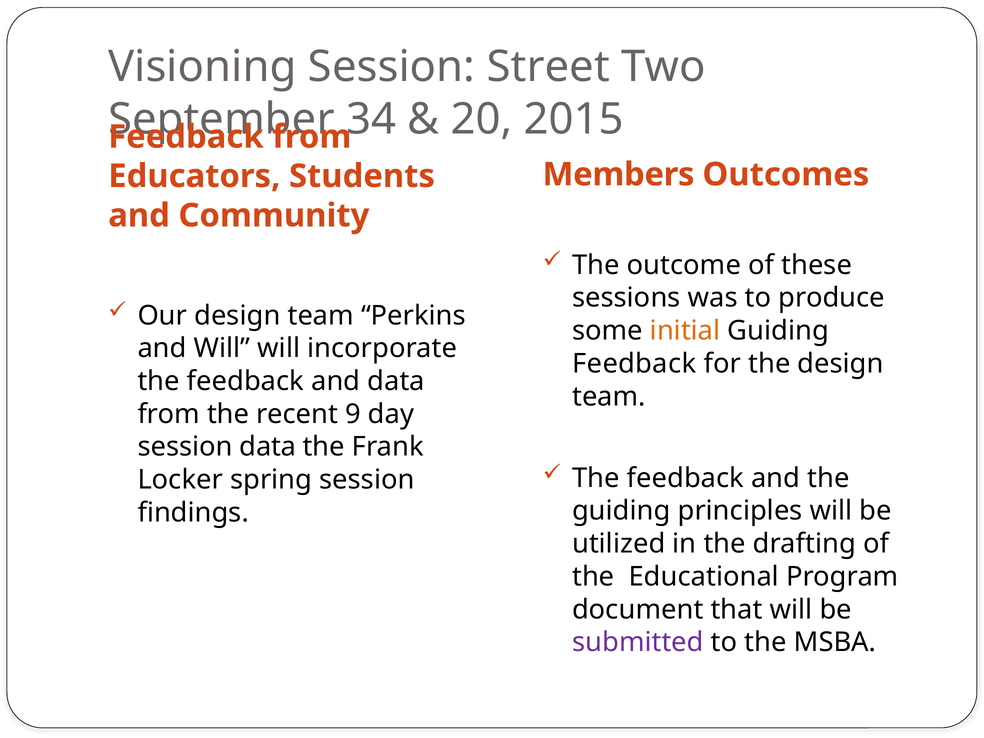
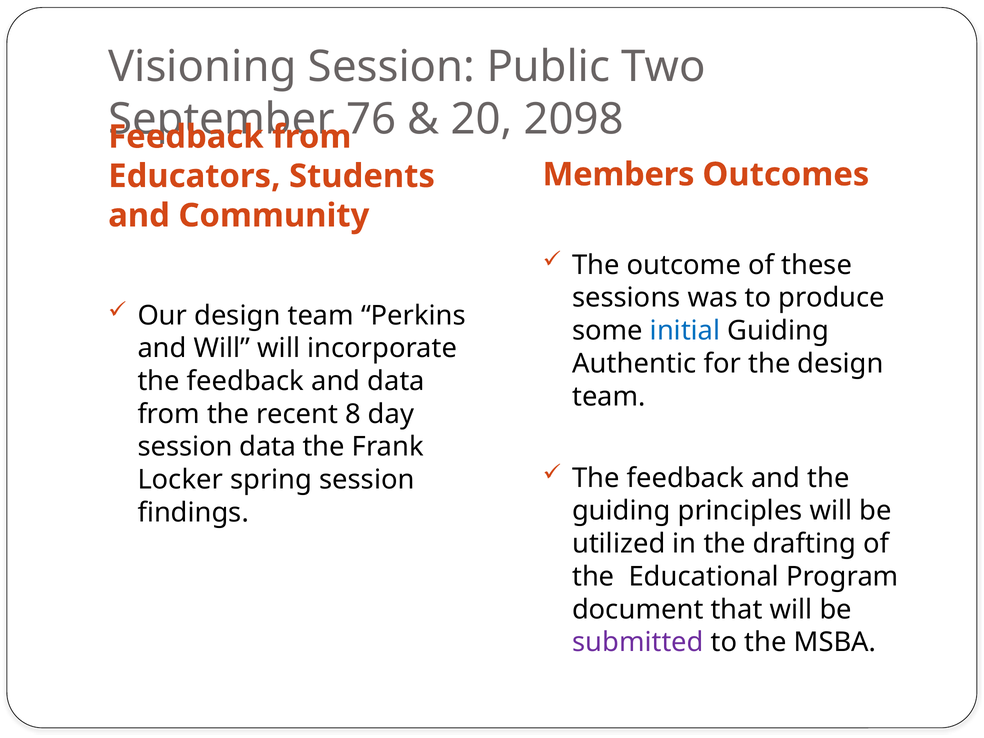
Street: Street -> Public (548, 67)
34: 34 -> 76 (371, 119)
2015: 2015 -> 2098 (574, 119)
initial colour: orange -> blue (685, 331)
Feedback: Feedback -> Authentic (634, 364)
9: 9 -> 8 (353, 414)
